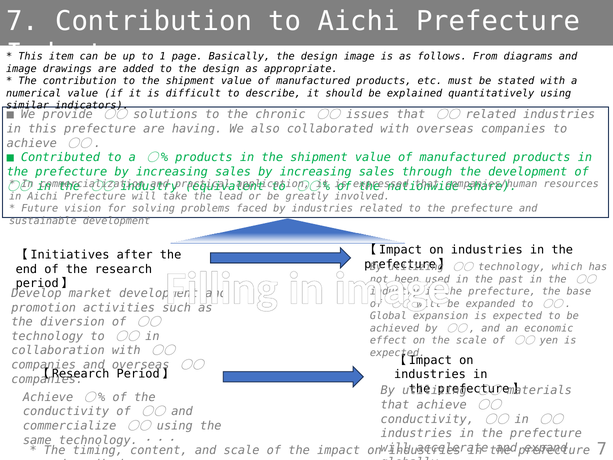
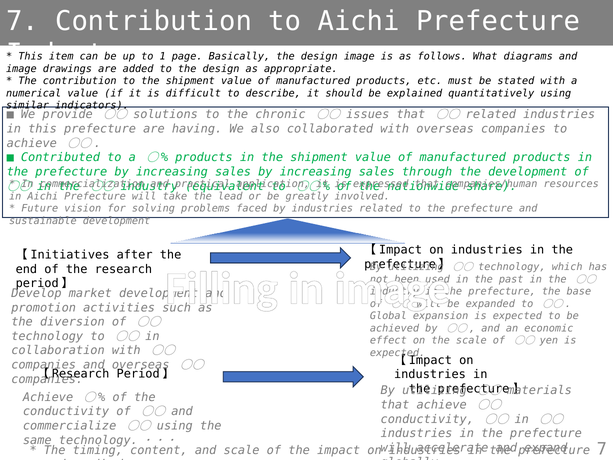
From: From -> What (485, 56)
